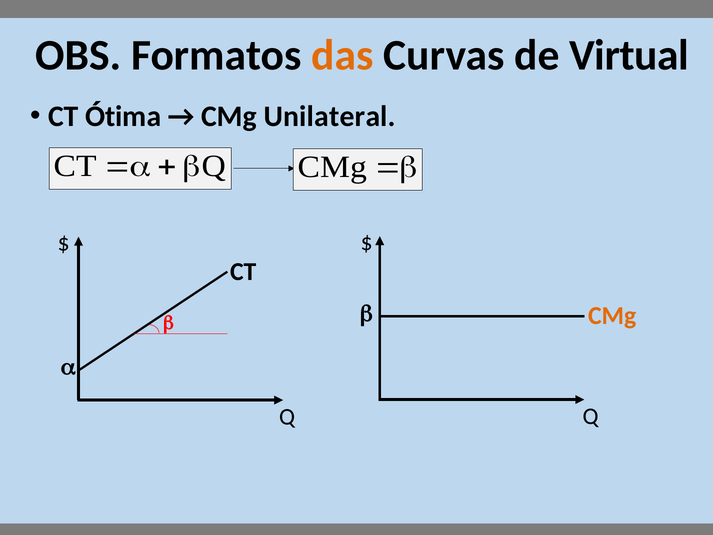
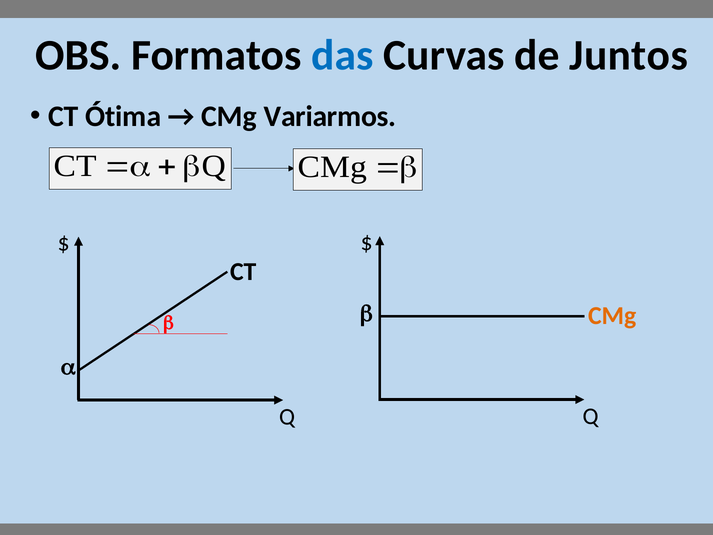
das colour: orange -> blue (342, 55)
Virtual: Virtual -> Juntos (629, 55)
Unilateral: Unilateral -> Variarmos (330, 116)
